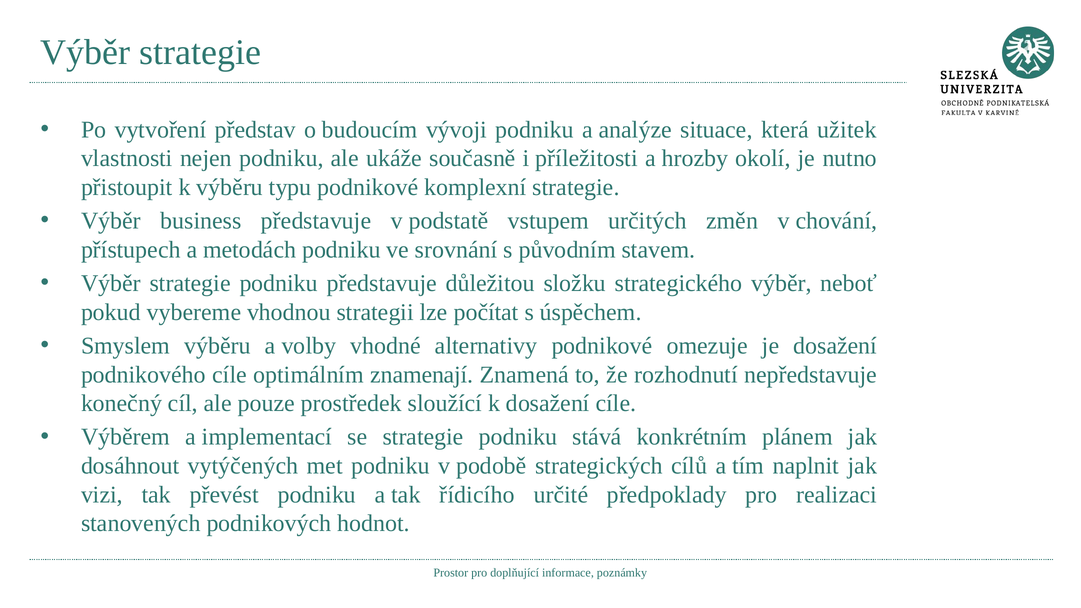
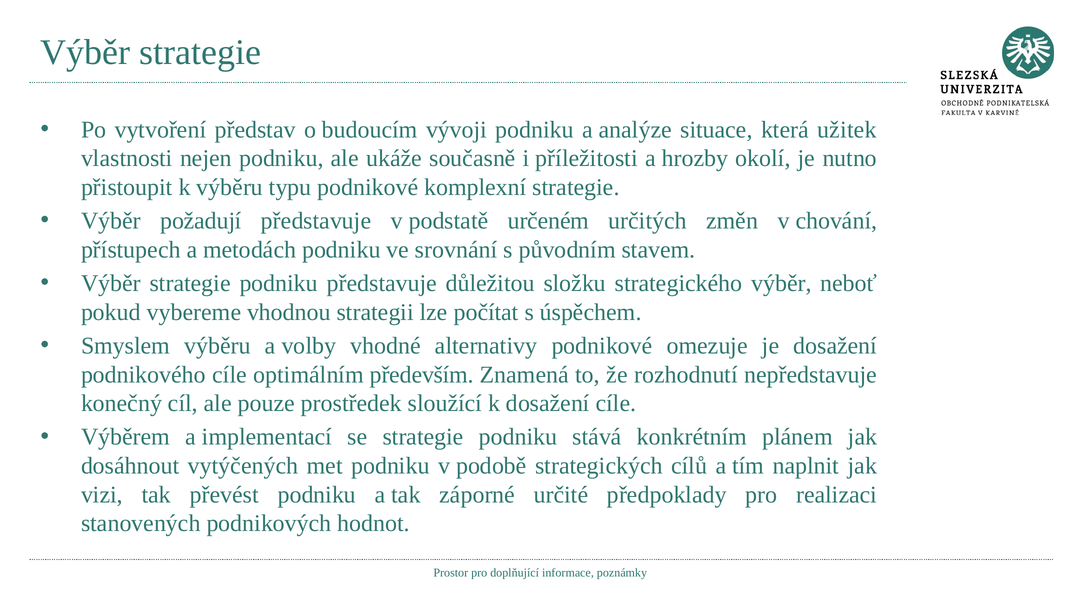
business: business -> požadují (201, 221)
vstupem: vstupem -> určeném (548, 221)
znamenají: znamenají -> především (422, 375)
řídicího: řídicího -> záporné (477, 495)
